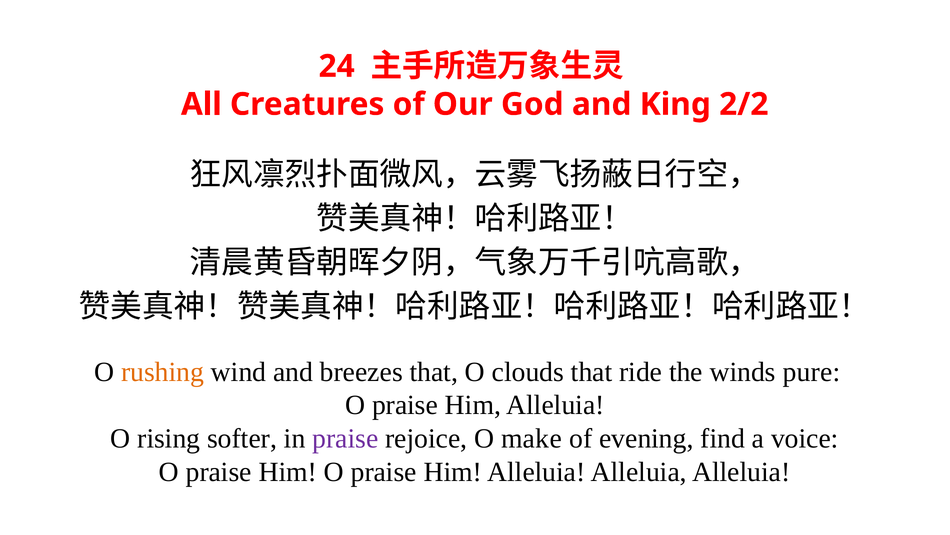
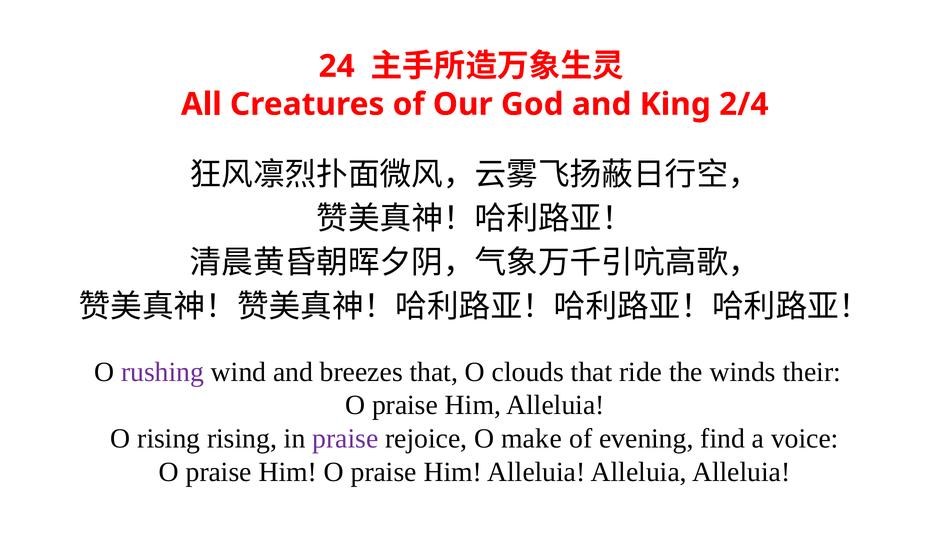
2/2: 2/2 -> 2/4 (744, 104)
rushing colour: orange -> purple (163, 372)
pure: pure -> their (812, 372)
rising softer: softer -> rising (242, 438)
